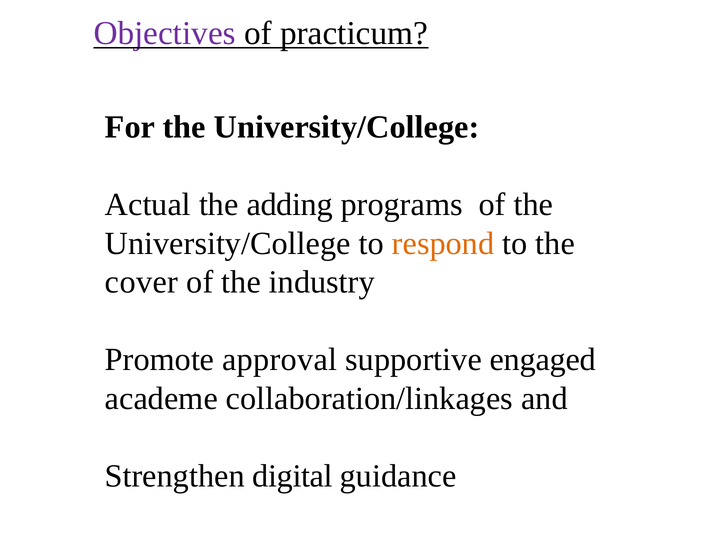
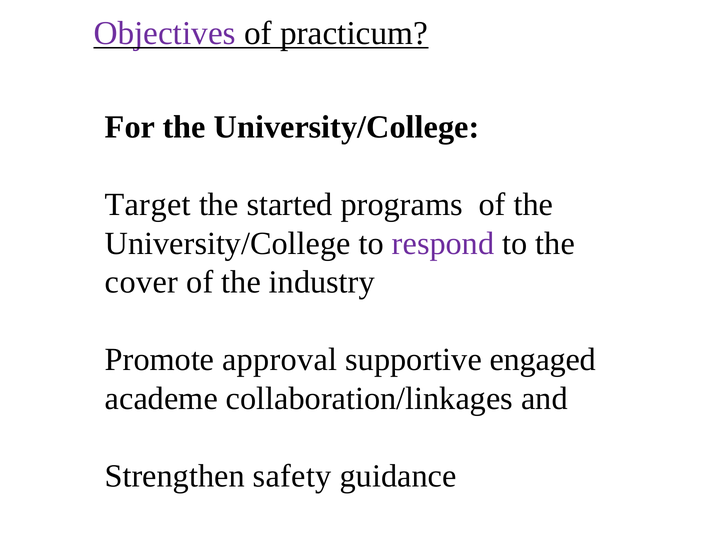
Actual: Actual -> Target (148, 205)
adding: adding -> started (290, 205)
respond colour: orange -> purple (443, 244)
digital: digital -> safety (292, 476)
